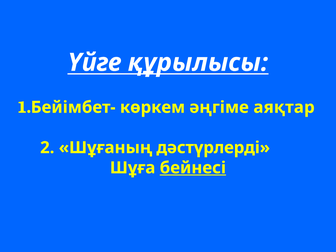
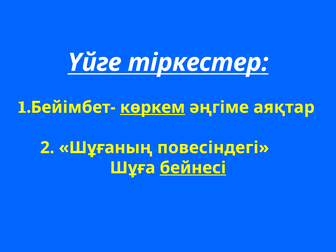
құрылысы: құрылысы -> тіркестер (198, 63)
көркем underline: none -> present (153, 107)
дәстүрлерді: дәстүрлерді -> повесіндегі (213, 148)
